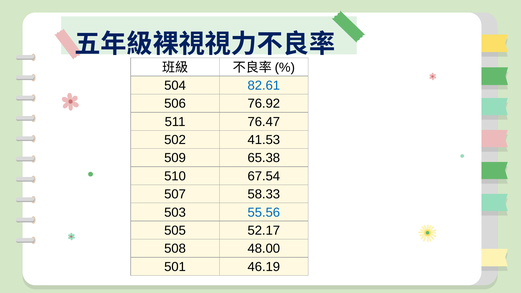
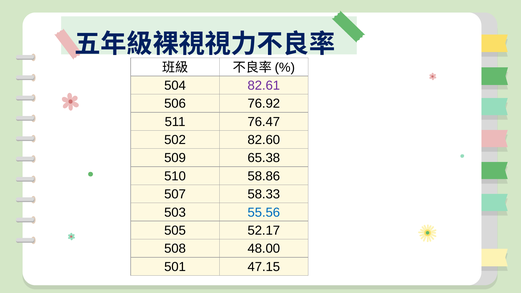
82.61 colour: blue -> purple (264, 86)
41.53: 41.53 -> 82.60 (264, 140)
67.54: 67.54 -> 58.86 (264, 176)
46.19: 46.19 -> 47.15 (264, 267)
